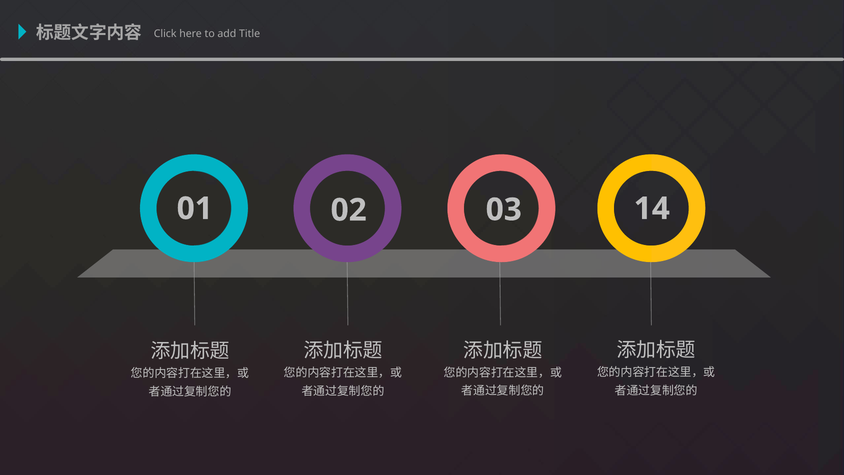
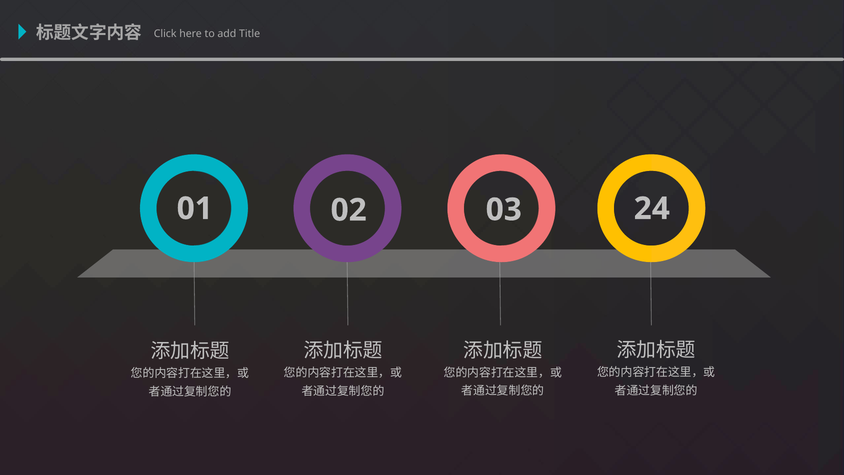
14: 14 -> 24 (652, 209)
